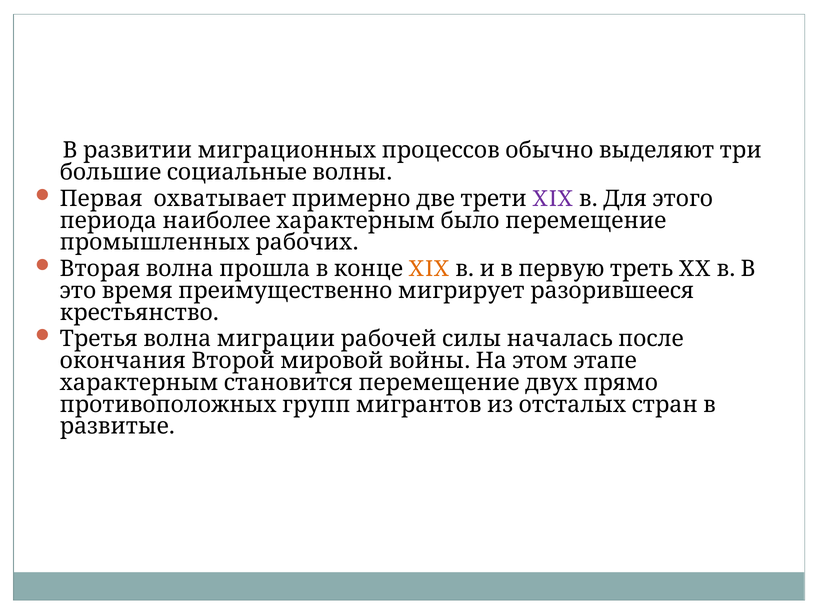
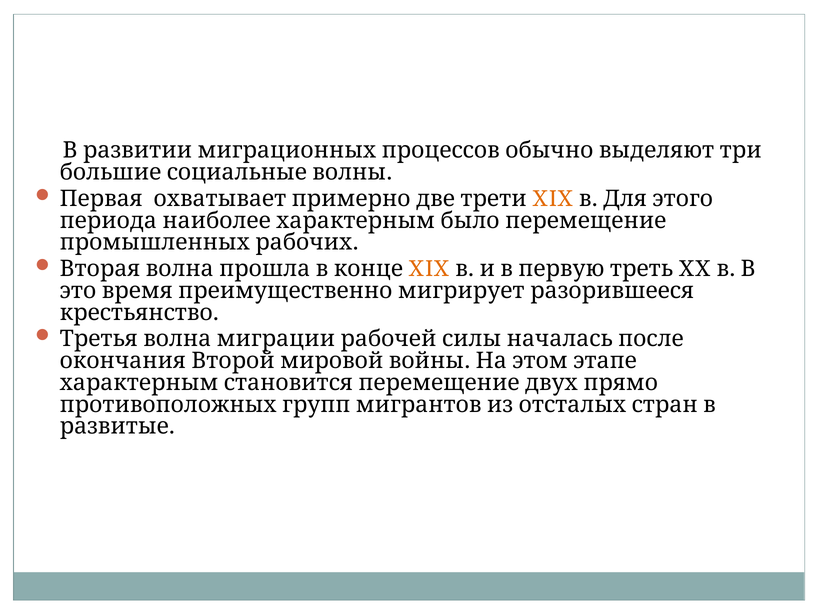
XIX colour: purple -> orange (553, 199)
